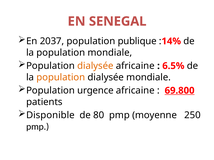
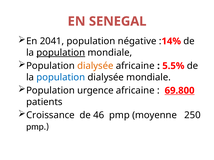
2037: 2037 -> 2041 (52, 41)
publique: publique -> négative (137, 41)
population underline: none -> present (61, 53)
6.5%: 6.5% -> 5.5% (173, 66)
population colour: orange -> blue (61, 77)
Disponible: Disponible -> Croissance (50, 116)
80: 80 -> 46 (99, 116)
